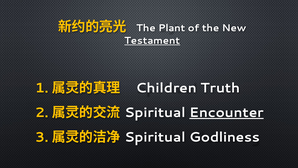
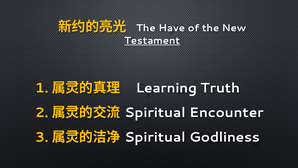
Plant: Plant -> Have (172, 28)
Children: Children -> Learning (166, 88)
Encounter underline: present -> none (226, 112)
